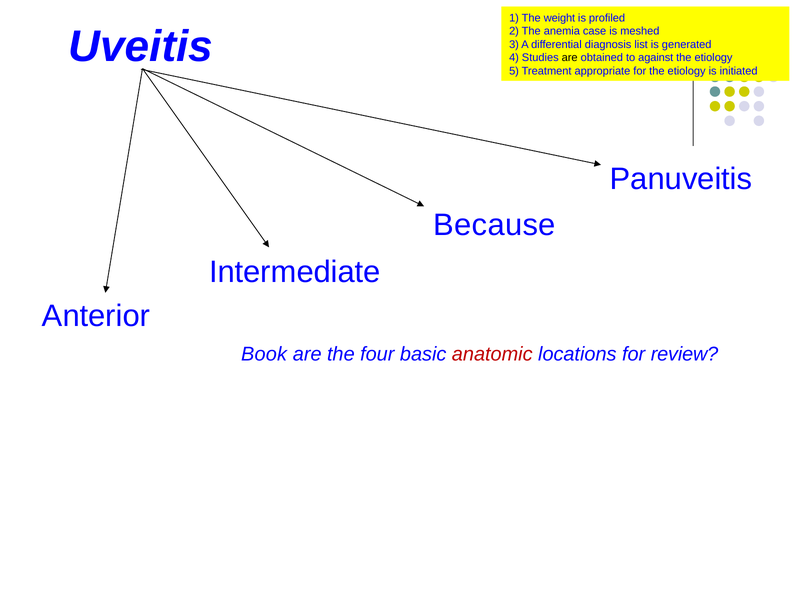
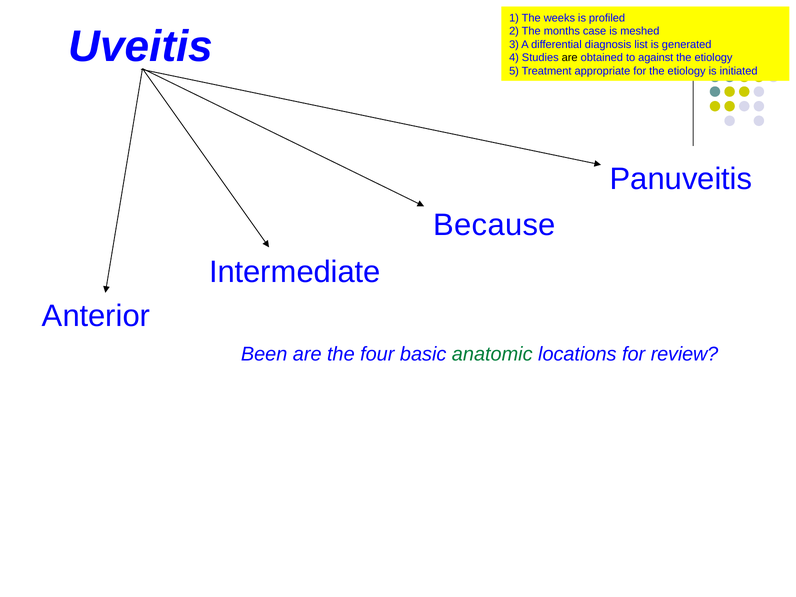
weight: weight -> weeks (559, 18)
anemia: anemia -> months (562, 31)
Book: Book -> Been (264, 354)
anatomic colour: red -> green (492, 354)
